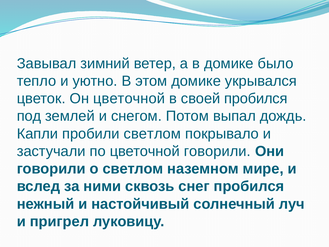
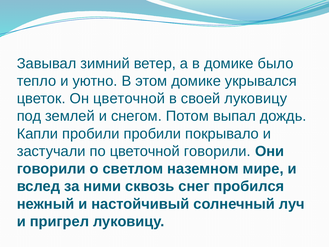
своей пробился: пробился -> луковицу (256, 98)
пробили светлом: светлом -> пробили (152, 134)
